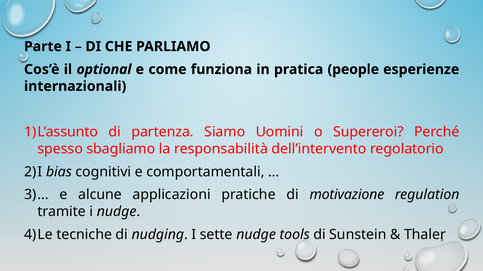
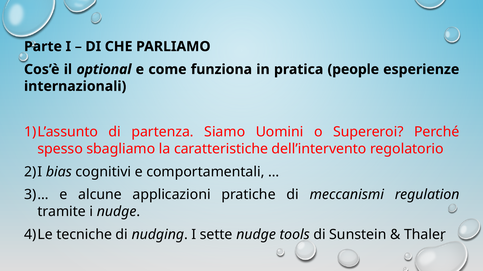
responsabilità: responsabilità -> caratteristiche (221, 149)
motivazione: motivazione -> meccanismi (347, 195)
